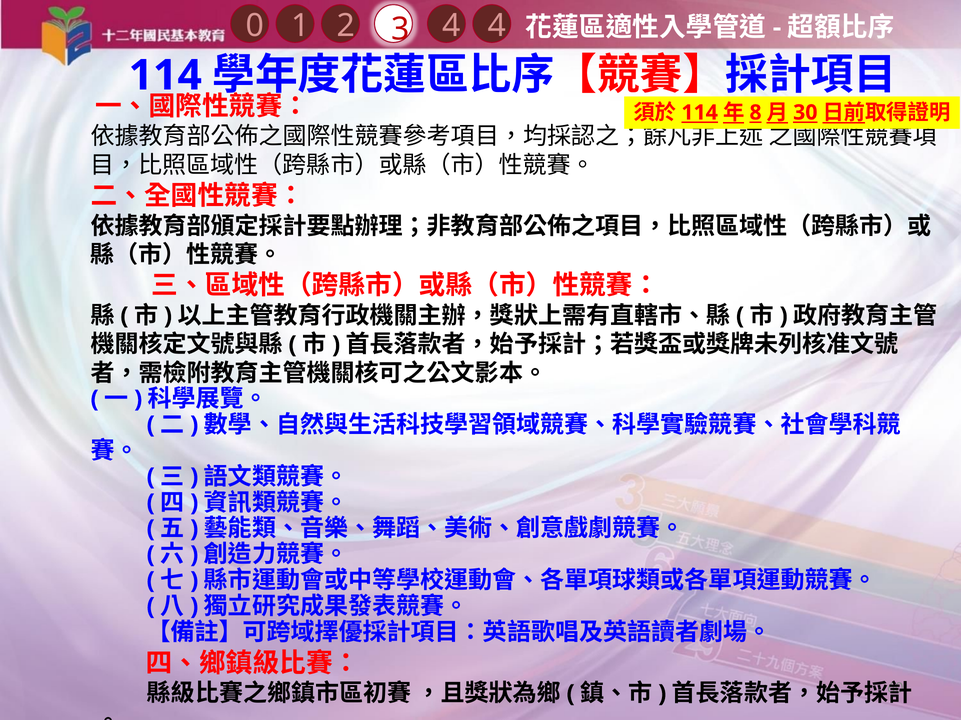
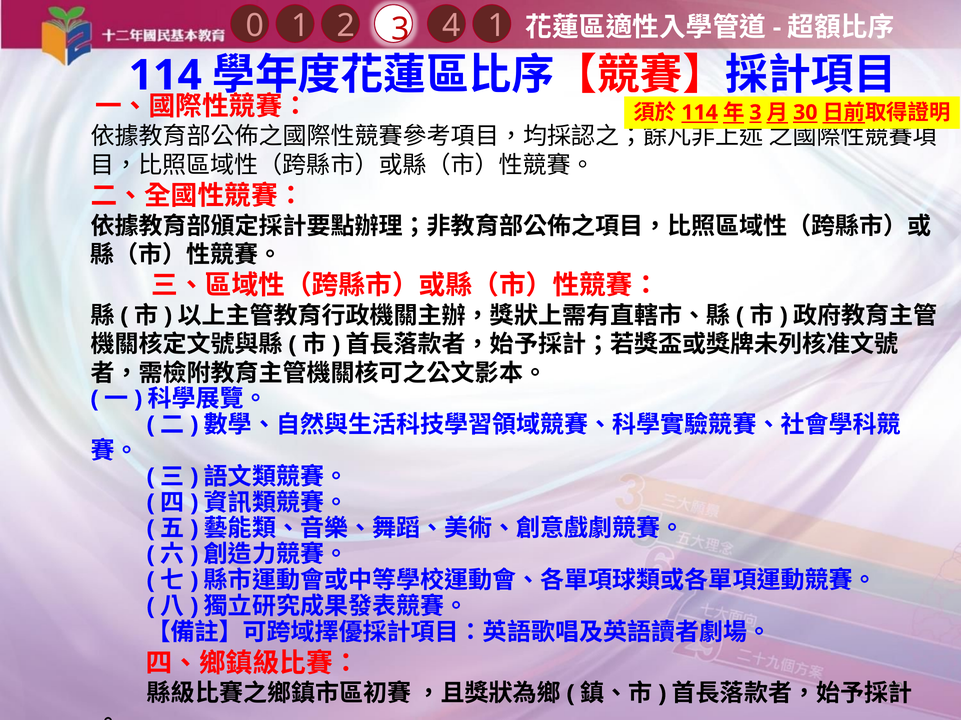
4 4: 4 -> 1 (497, 26)
8: 8 -> 3 (756, 113)
